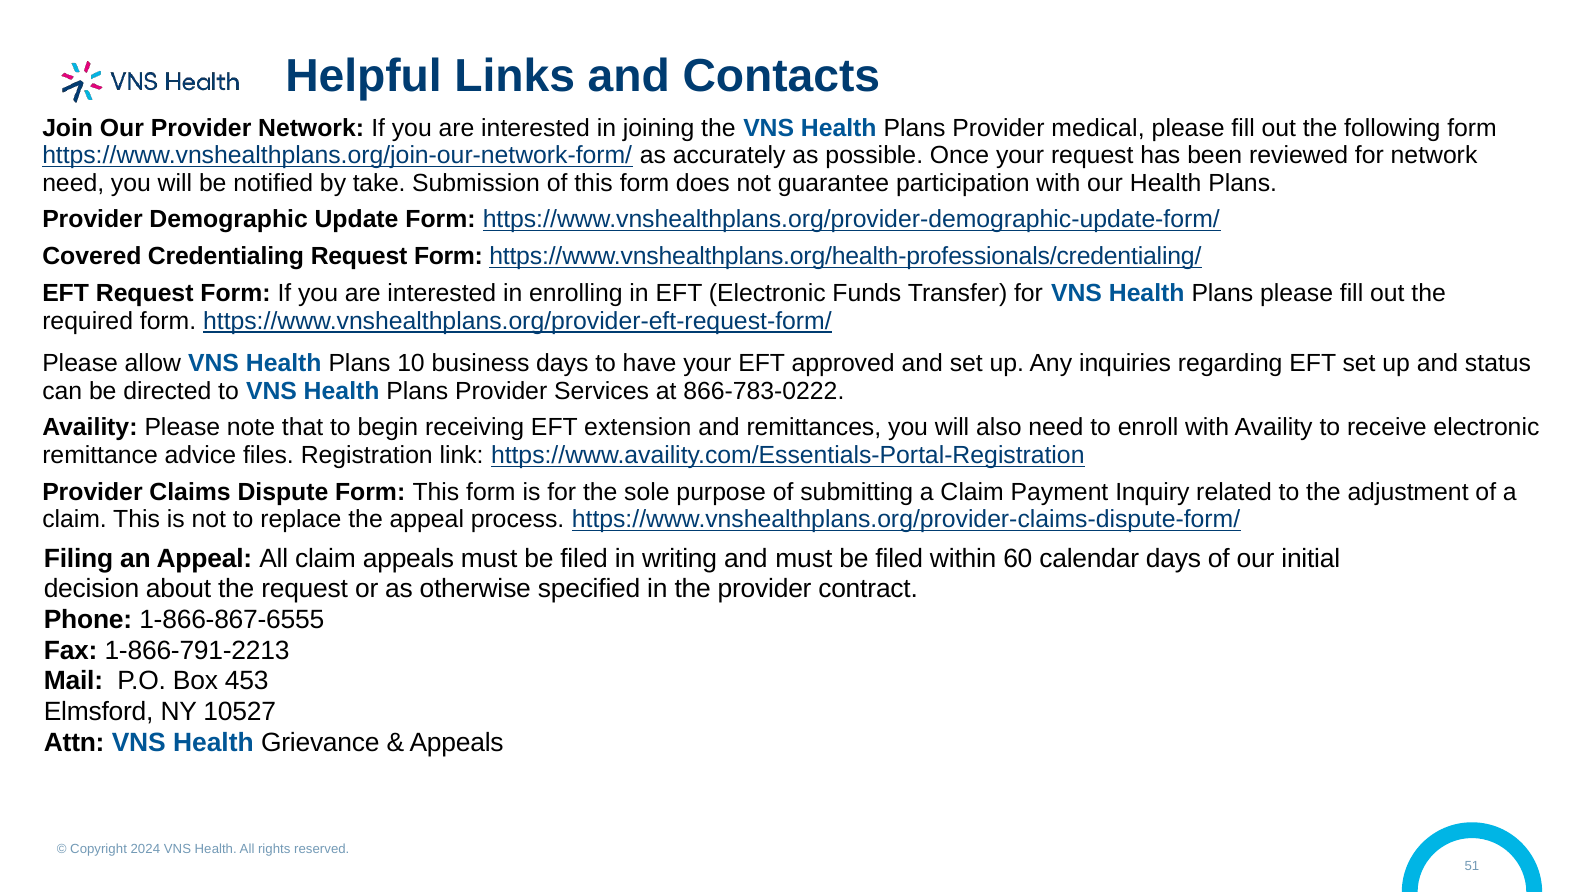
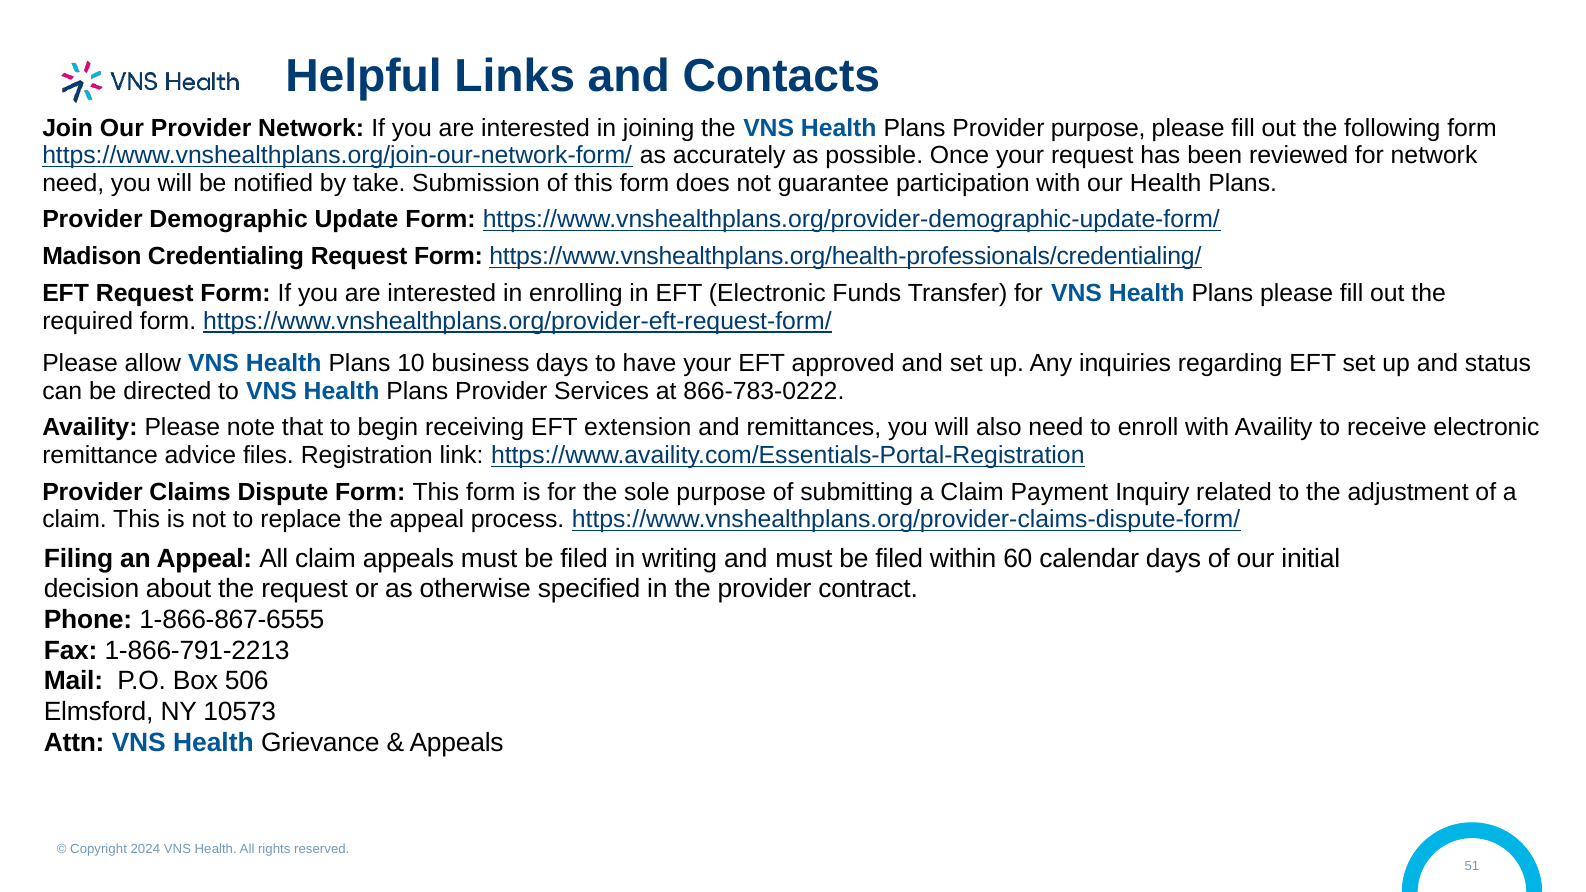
Provider medical: medical -> purpose (1098, 128)
Covered: Covered -> Madison (92, 257)
453: 453 -> 506 (247, 681)
10527: 10527 -> 10573 (240, 712)
